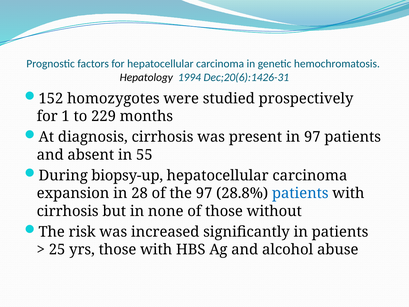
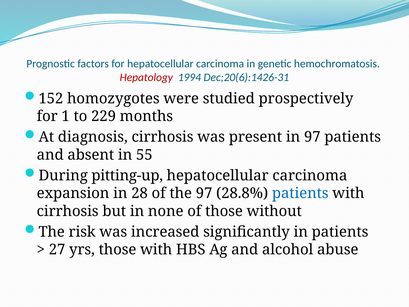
Hepatology colour: black -> red (146, 77)
biopsy-up: biopsy-up -> pitting-up (127, 175)
25: 25 -> 27 (57, 249)
